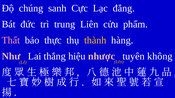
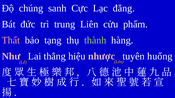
thực: thực -> tạng (53, 40)
thành colour: yellow -> light green (95, 40)
không: không -> huống (160, 57)
